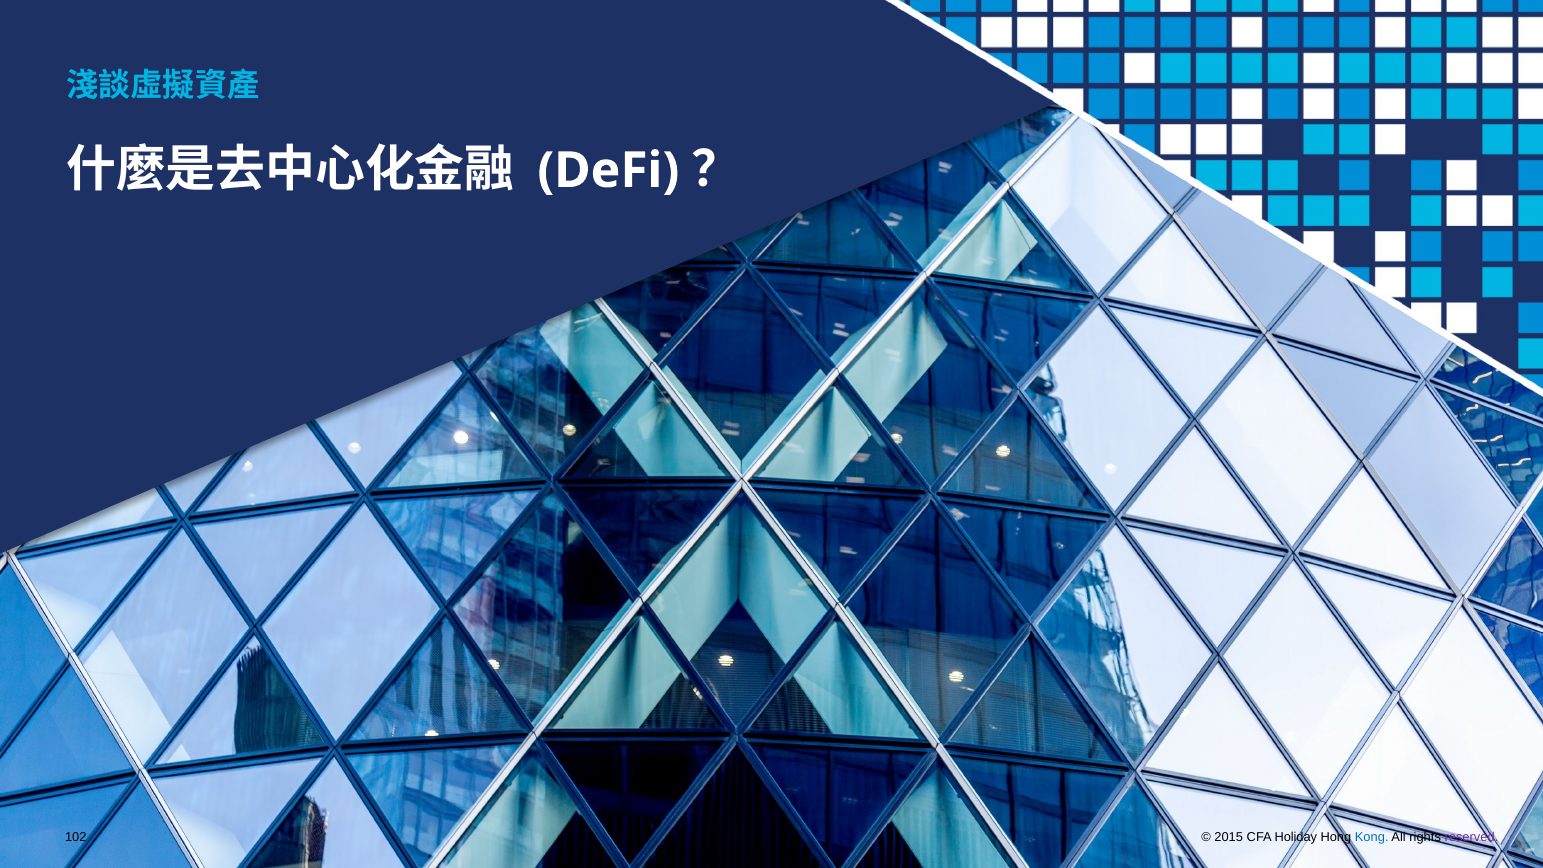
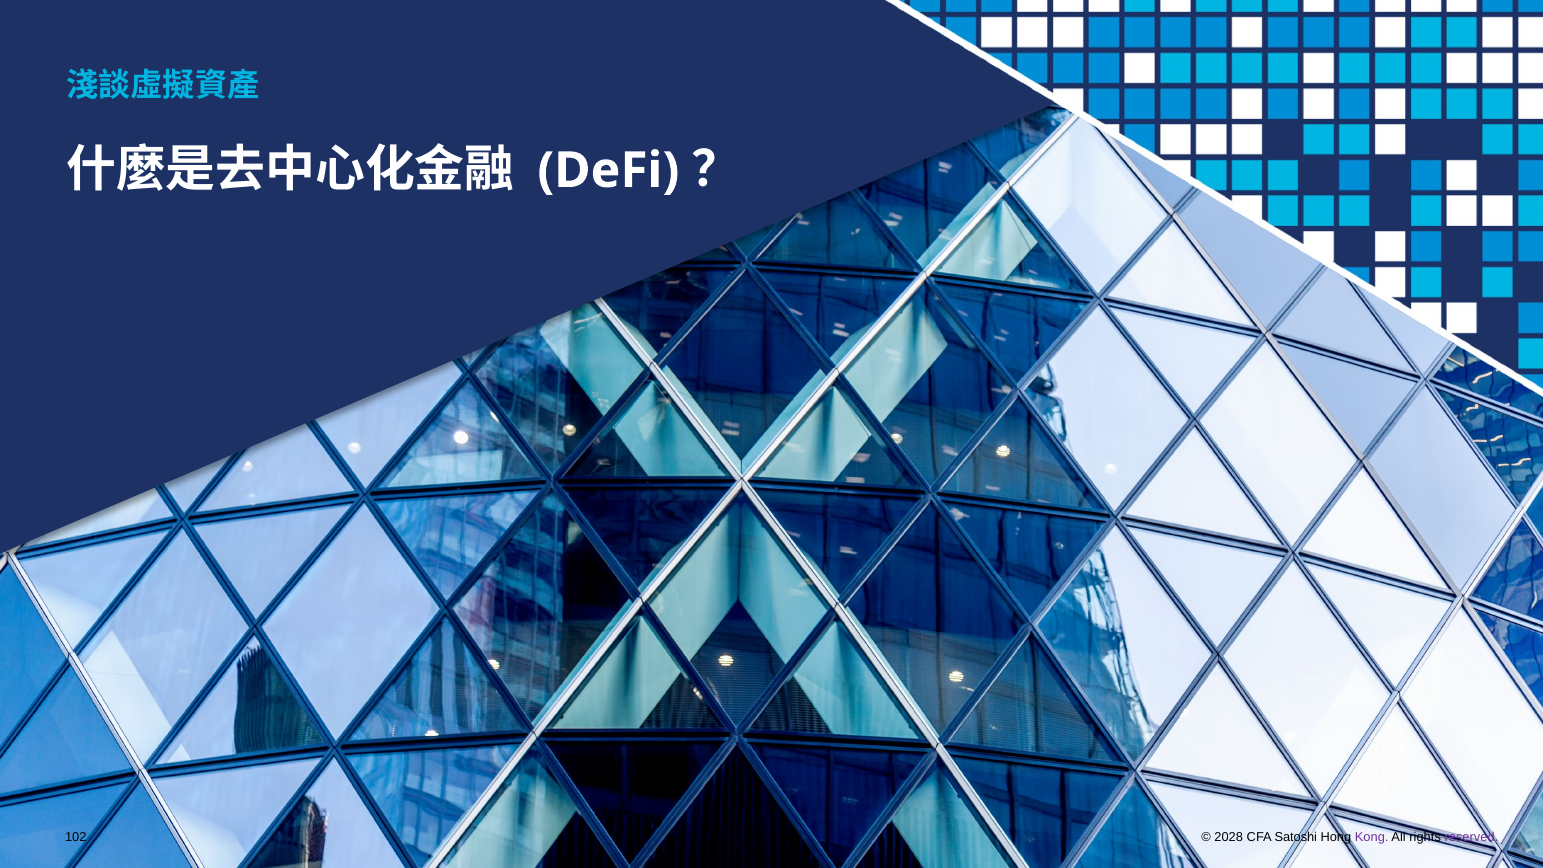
2015: 2015 -> 2028 (1229, 837)
Holiday: Holiday -> Satoshi (1296, 837)
Kong colour: blue -> purple (1372, 837)
